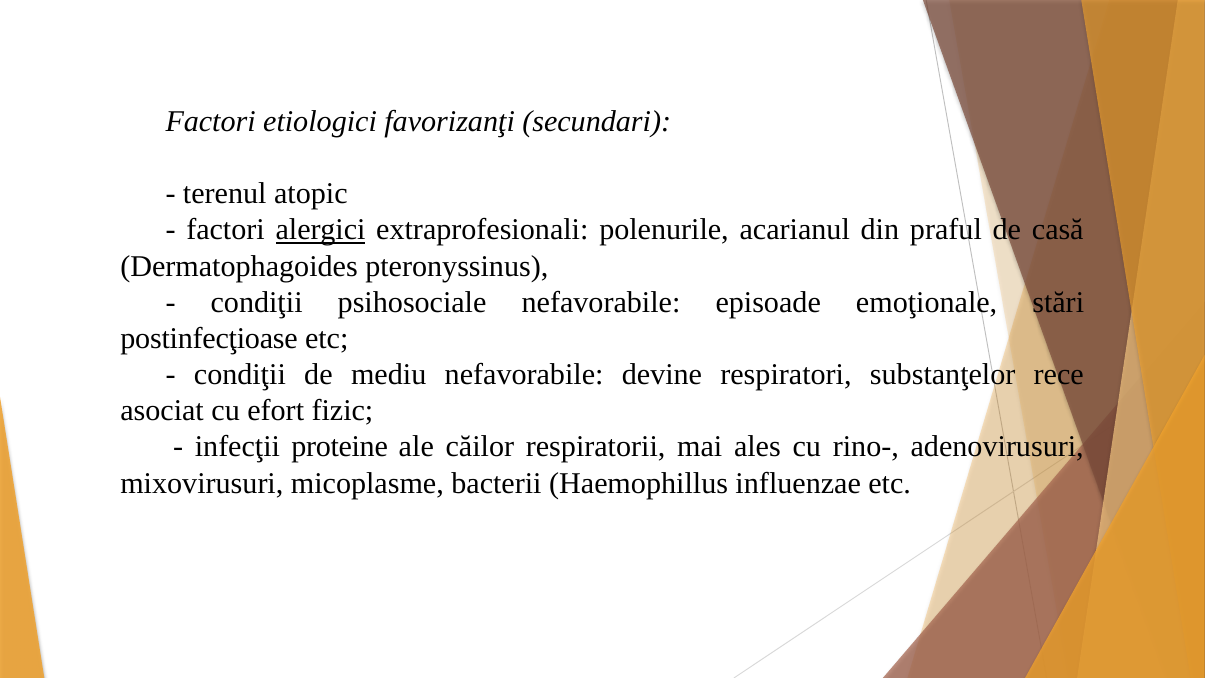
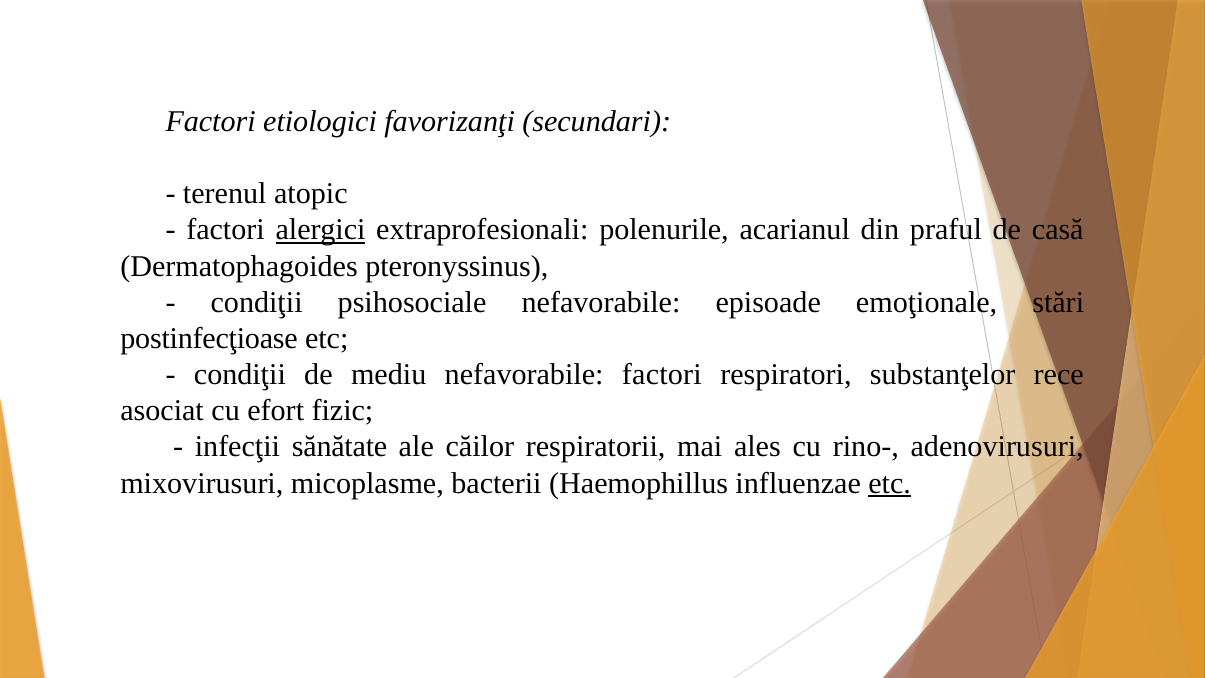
nefavorabile devine: devine -> factori (662, 375)
proteine: proteine -> sănătate (340, 447)
etc underline: none -> present (890, 483)
